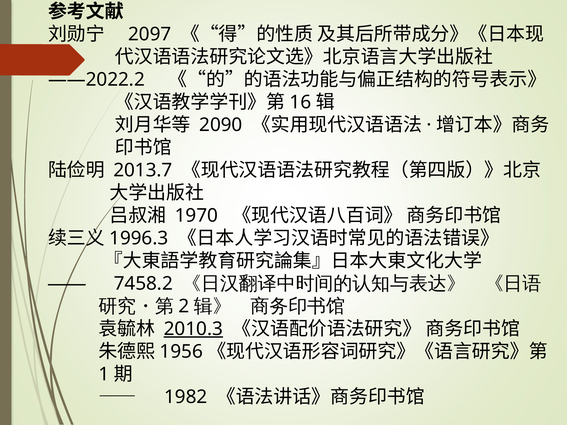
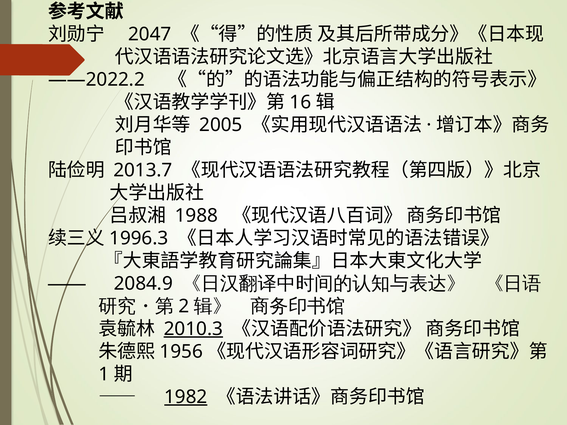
2097: 2097 -> 2047 (150, 34)
2090: 2090 -> 2005 (221, 125)
1970: 1970 -> 1988 (196, 216)
7458.2: 7458.2 -> 2084.9 (143, 284)
1982 underline: none -> present (186, 397)
